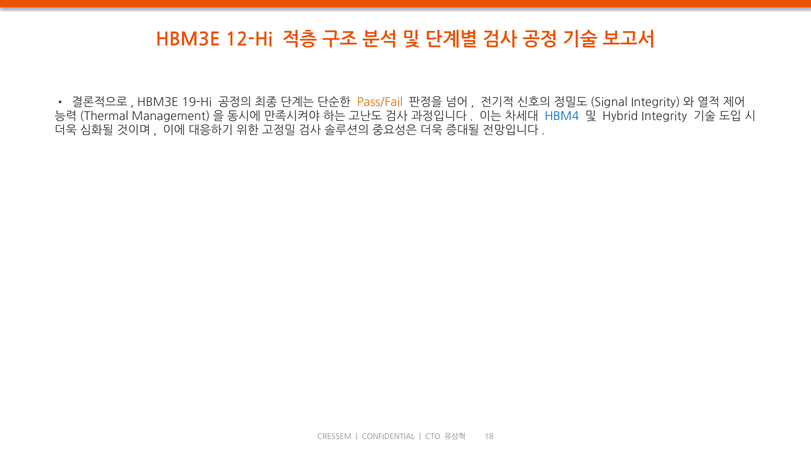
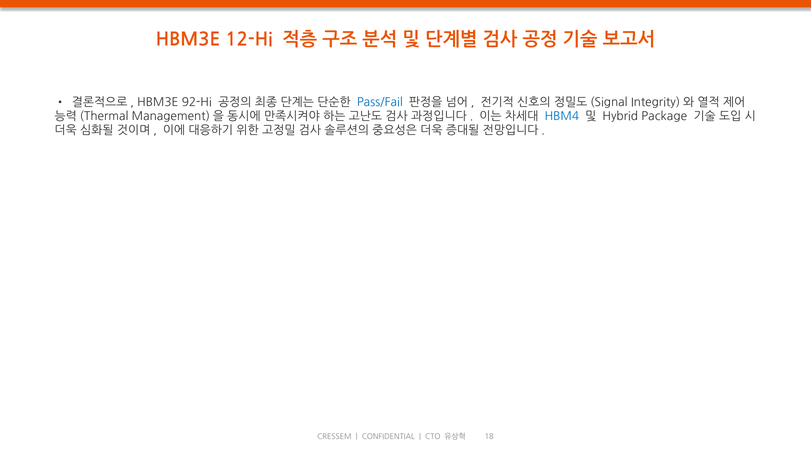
19-Hi: 19-Hi -> 92-Hi (197, 102)
Pass/Fail colour: orange -> blue (380, 102)
Integrity: Integrity -> Package (664, 116)
